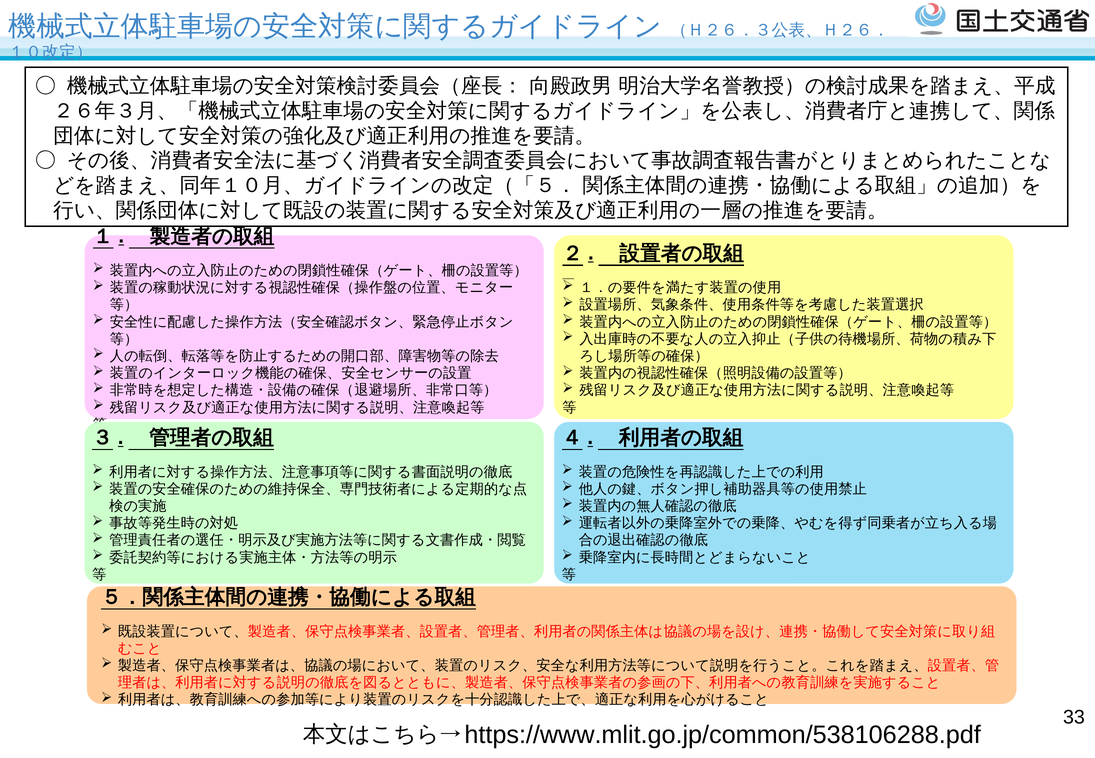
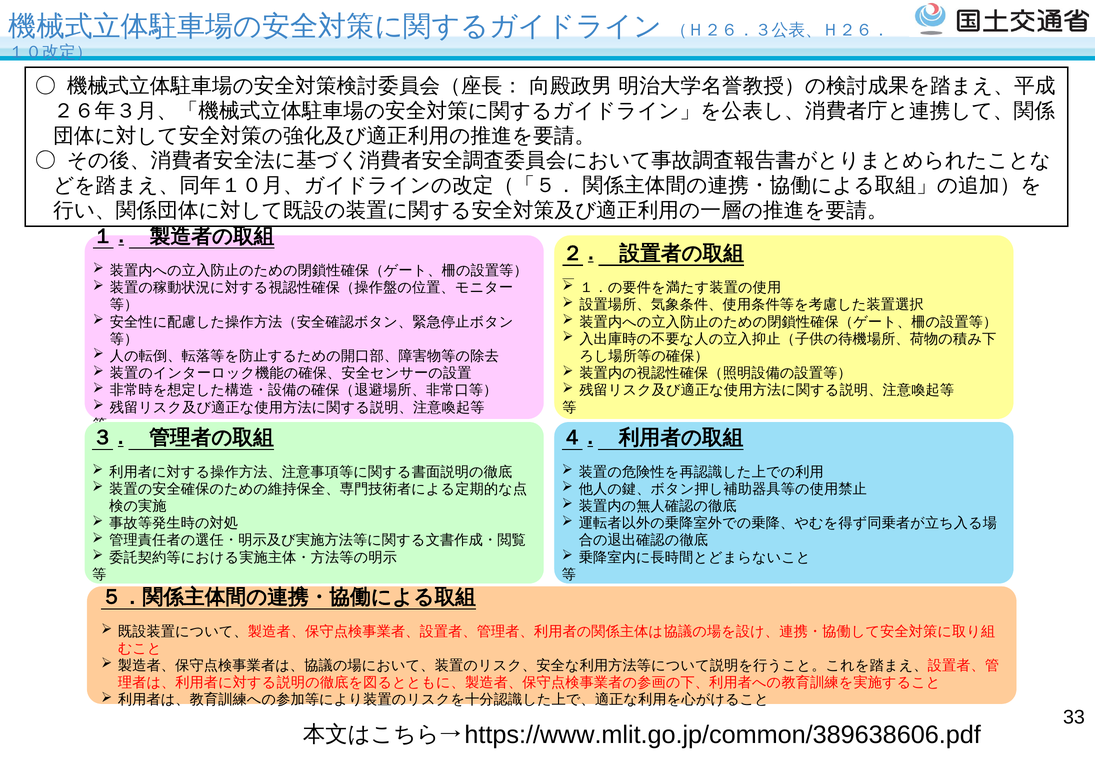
https://www.mlit.go.jp/common/538106288.pdf: https://www.mlit.go.jp/common/538106288.pdf -> https://www.mlit.go.jp/common/389638606.pdf (723, 735)
